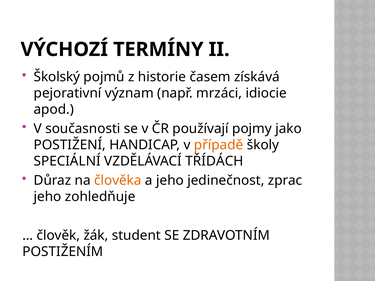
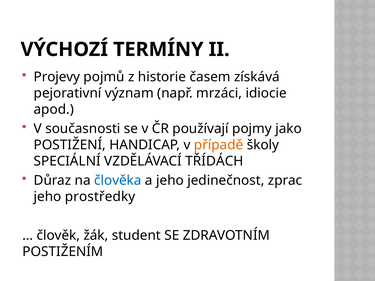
Školský: Školský -> Projevy (57, 77)
člověka colour: orange -> blue (118, 181)
zohledňuje: zohledňuje -> prostředky (100, 197)
